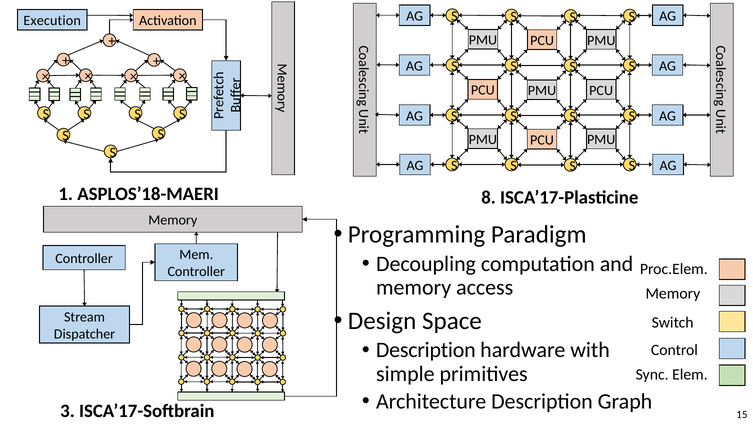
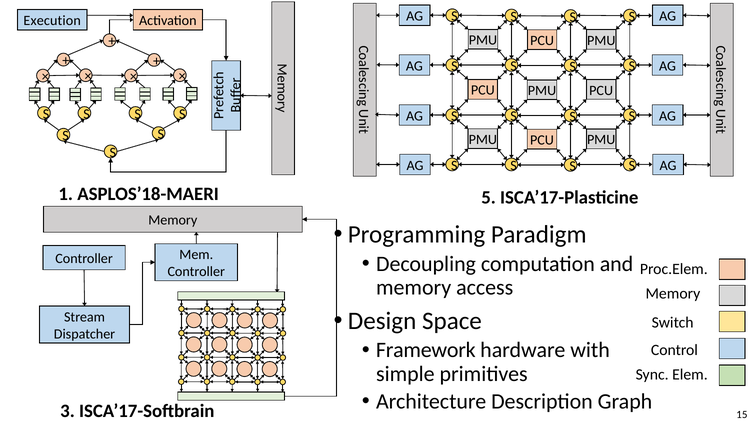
8: 8 -> 5 (489, 197)
Description: Description -> Framework (426, 350)
